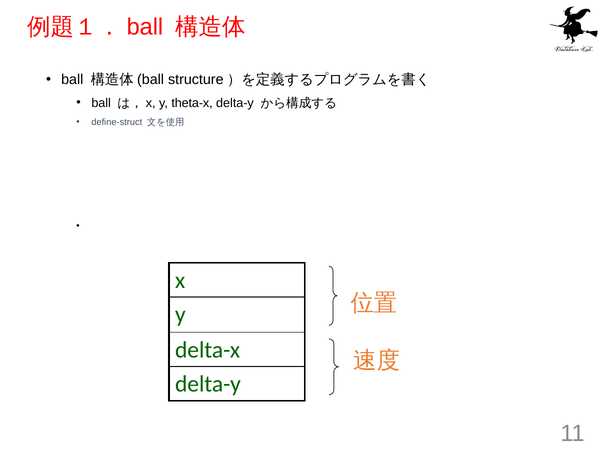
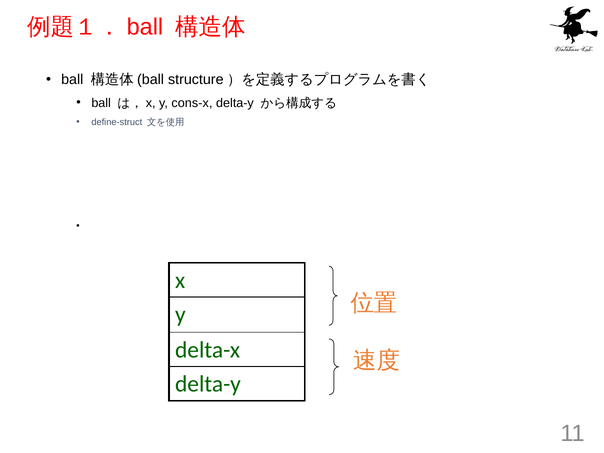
theta-x: theta-x -> cons-x (192, 103)
